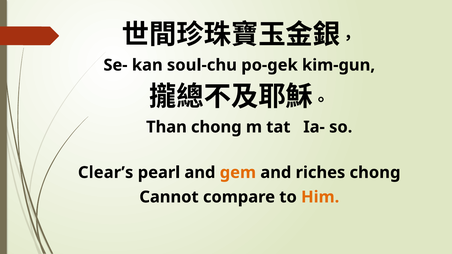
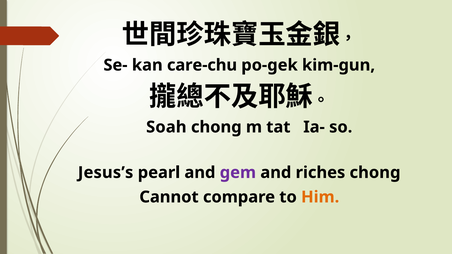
soul-chu: soul-chu -> care-chu (202, 65)
Than: Than -> Soah (166, 127)
Clear’s: Clear’s -> Jesus’s (106, 173)
gem colour: orange -> purple (238, 173)
